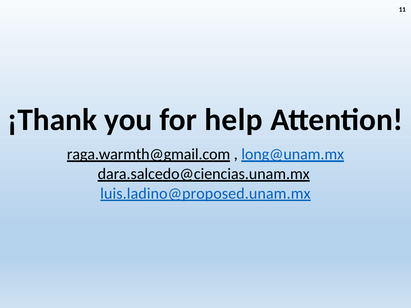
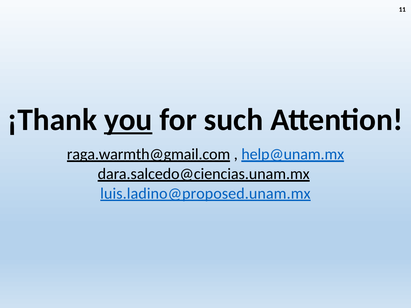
you underline: none -> present (128, 120)
help: help -> such (234, 120)
long@unam.mx: long@unam.mx -> help@unam.mx (293, 155)
